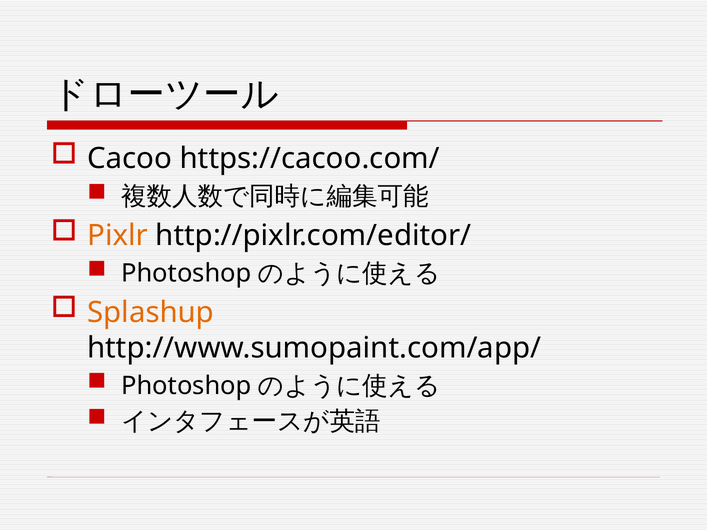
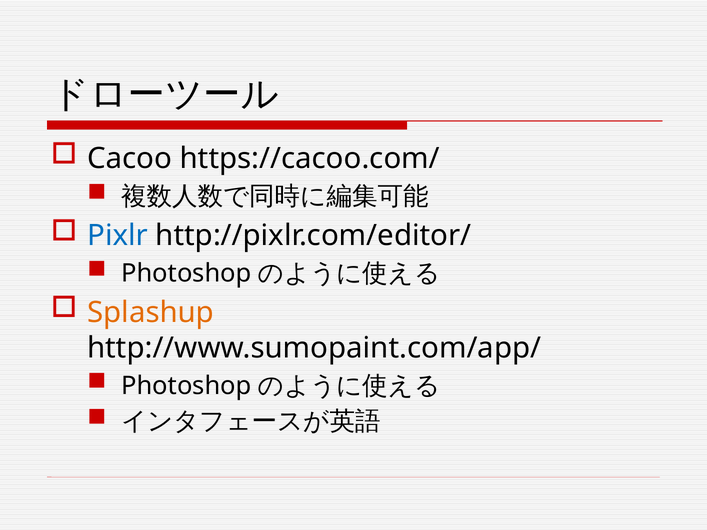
Pixlr colour: orange -> blue (118, 236)
